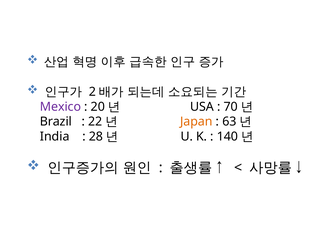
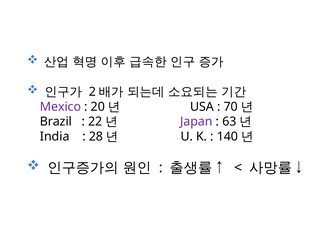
Japan colour: orange -> purple (196, 121)
